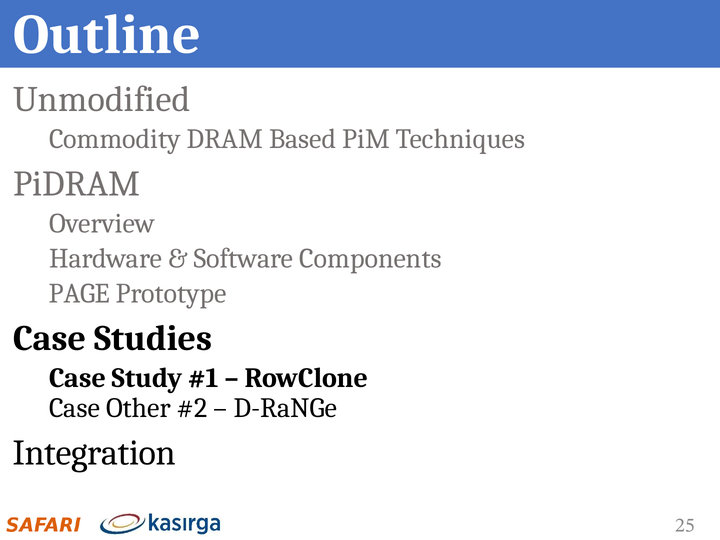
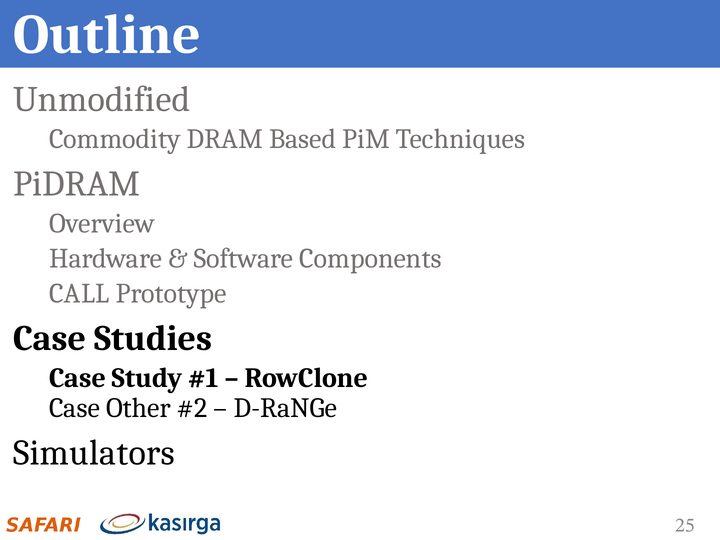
PAGE: PAGE -> CALL (79, 294)
Integration: Integration -> Simulators (94, 453)
